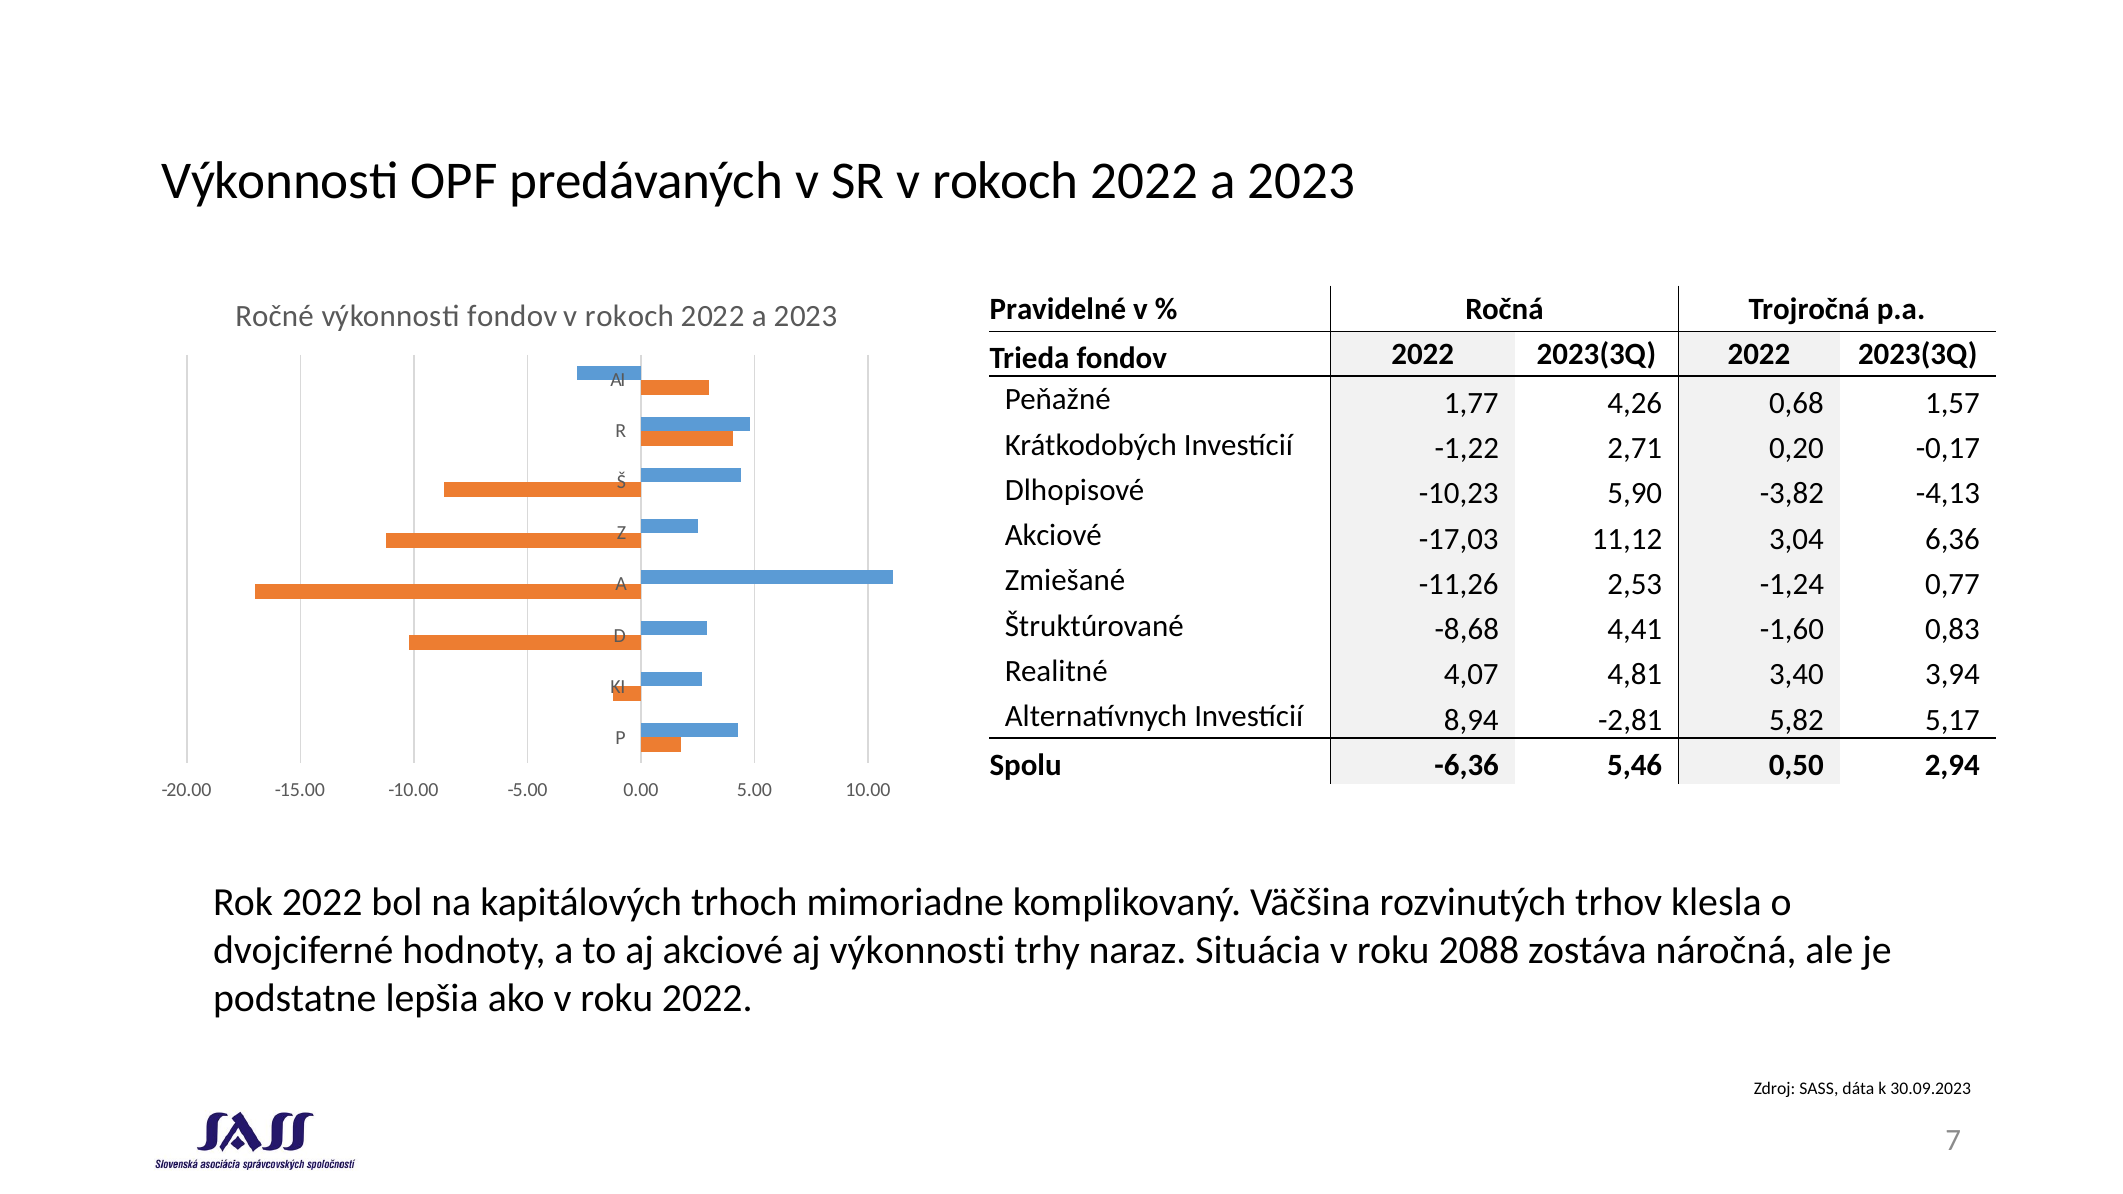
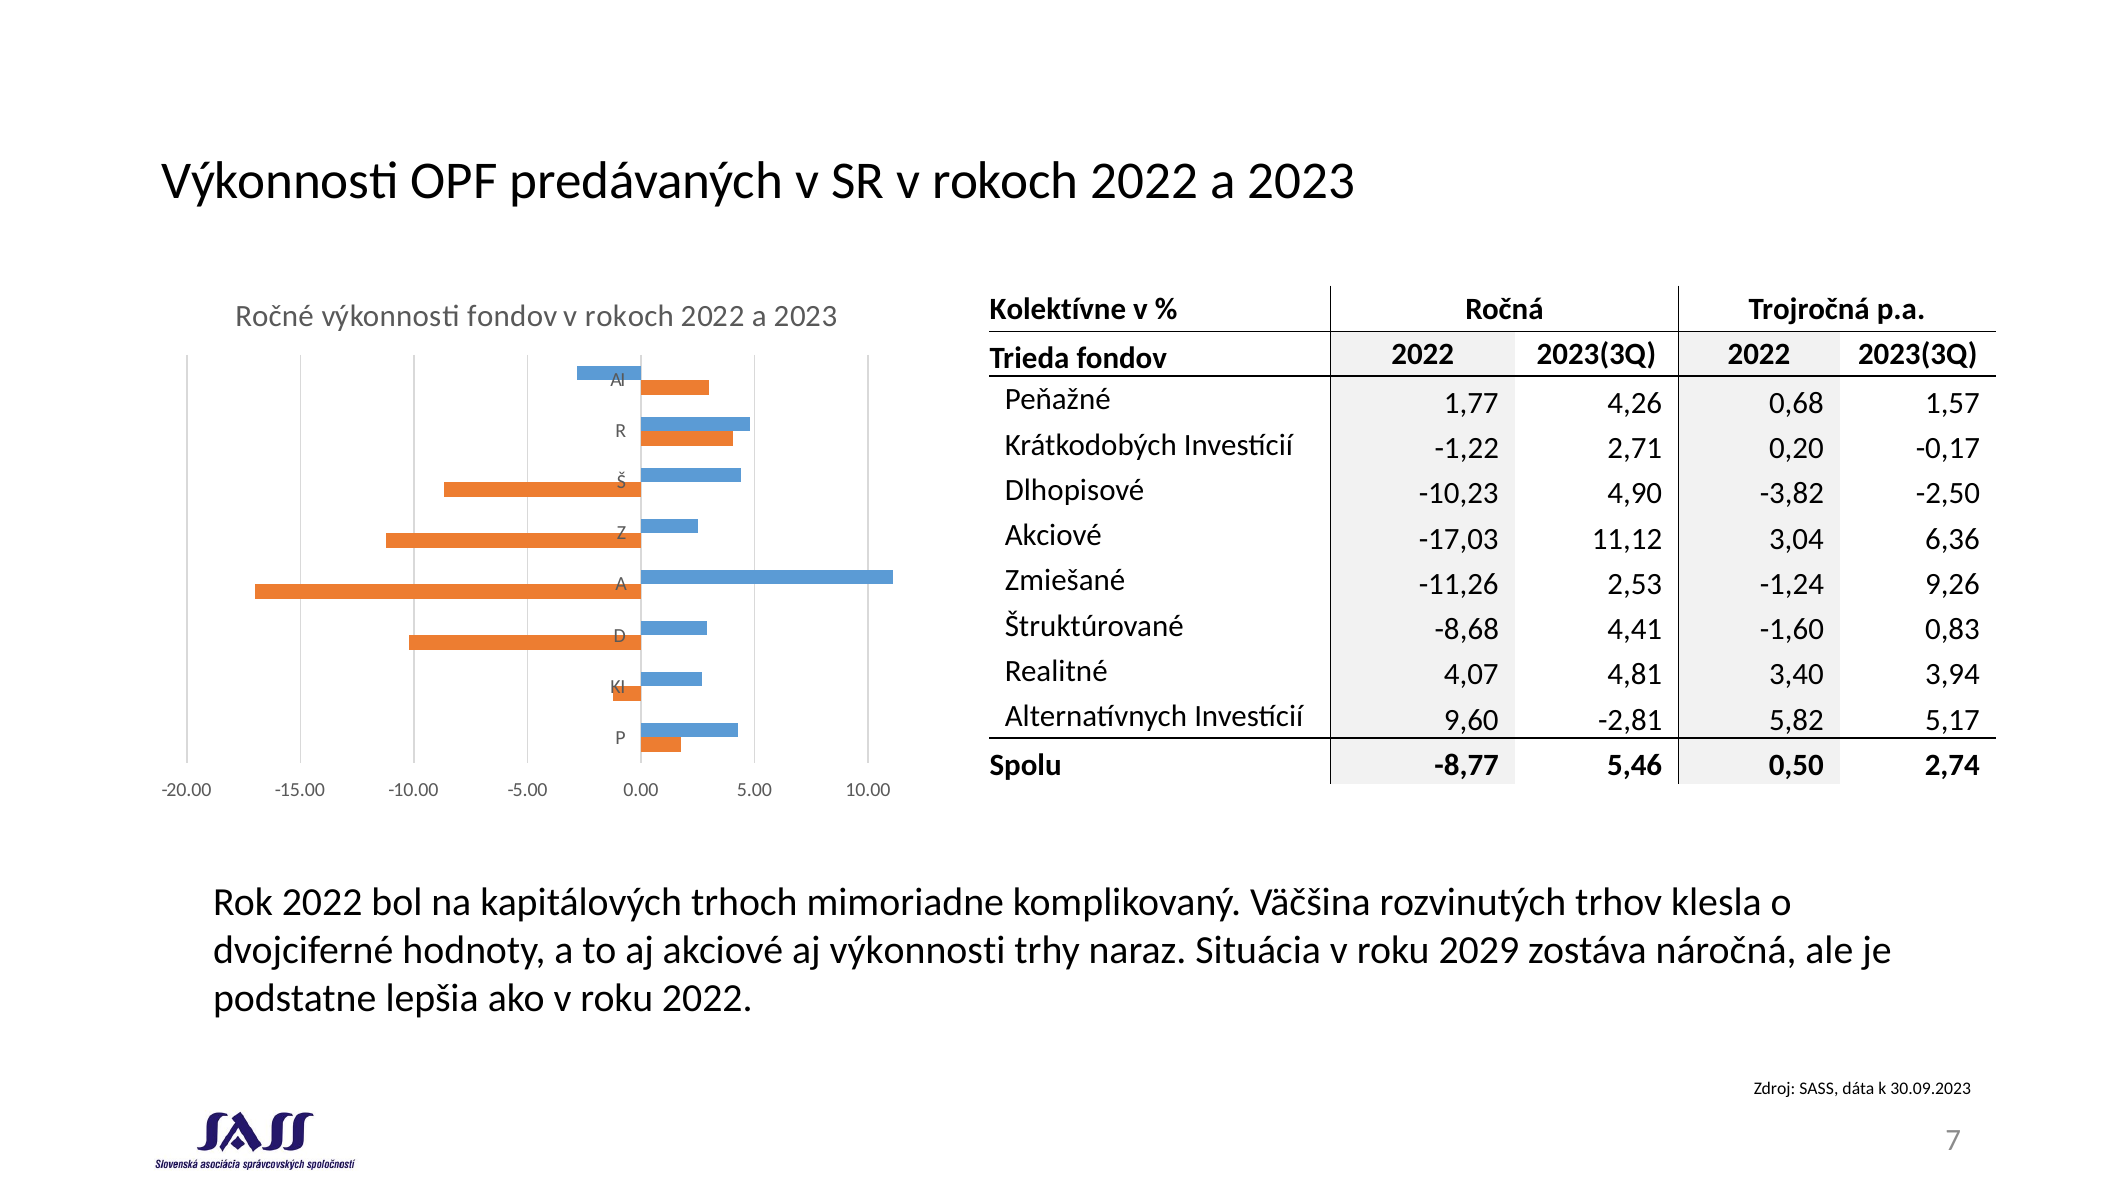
Pravidelné: Pravidelné -> Kolektívne (1058, 309)
5,90: 5,90 -> 4,90 (1635, 494)
-4,13: -4,13 -> -2,50 (1948, 494)
0,77: 0,77 -> 9,26 (1952, 584)
8,94: 8,94 -> 9,60 (1471, 720)
-6,36: -6,36 -> -8,77 (1467, 765)
2,94: 2,94 -> 2,74 (1952, 765)
2088: 2088 -> 2029 (1479, 951)
